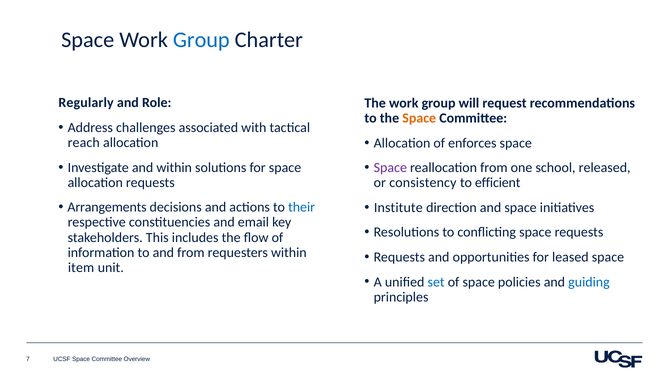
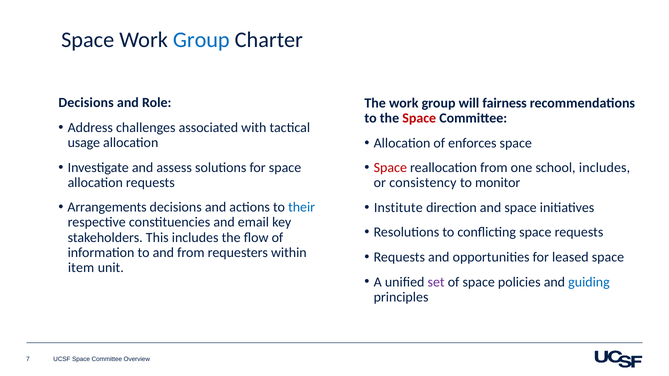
Regularly: Regularly -> Decisions (86, 103)
request: request -> fairness (505, 103)
Space colour: orange -> red (419, 118)
reach: reach -> usage (84, 143)
and within: within -> assess (174, 168)
Space colour: purple -> red (390, 168)
school released: released -> includes (605, 168)
efficient: efficient -> monitor (498, 183)
set colour: blue -> purple (436, 282)
